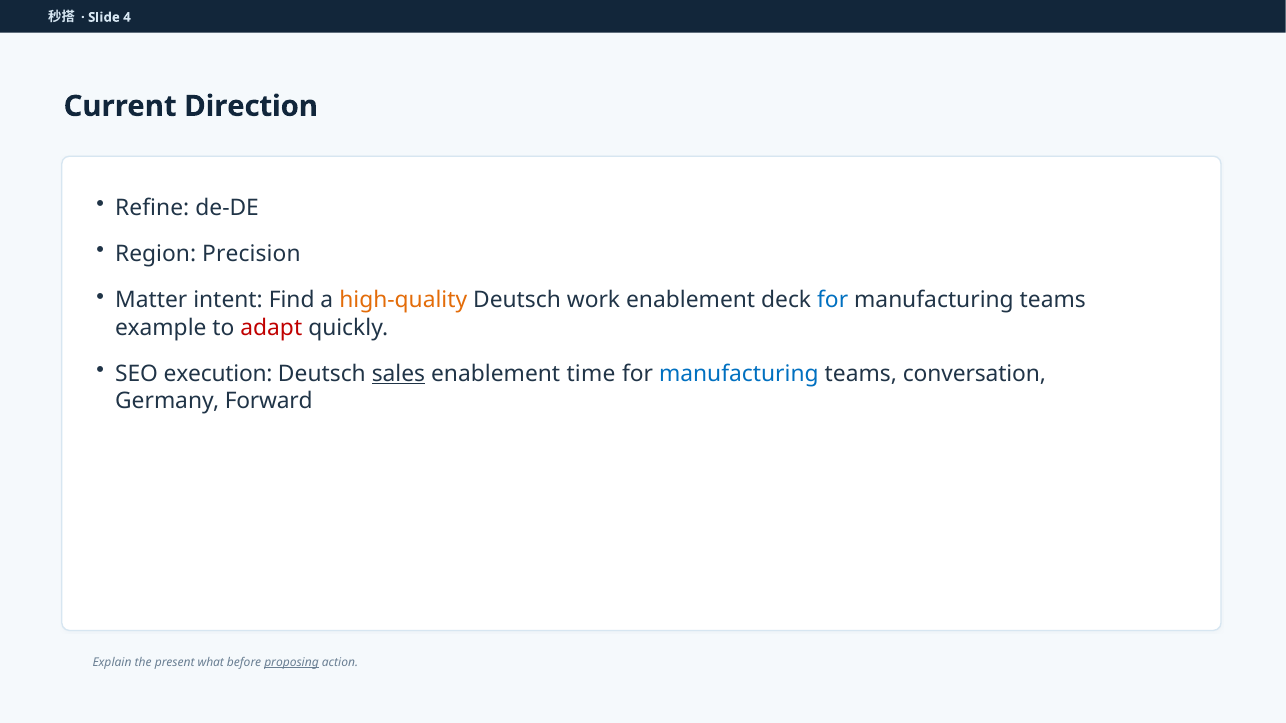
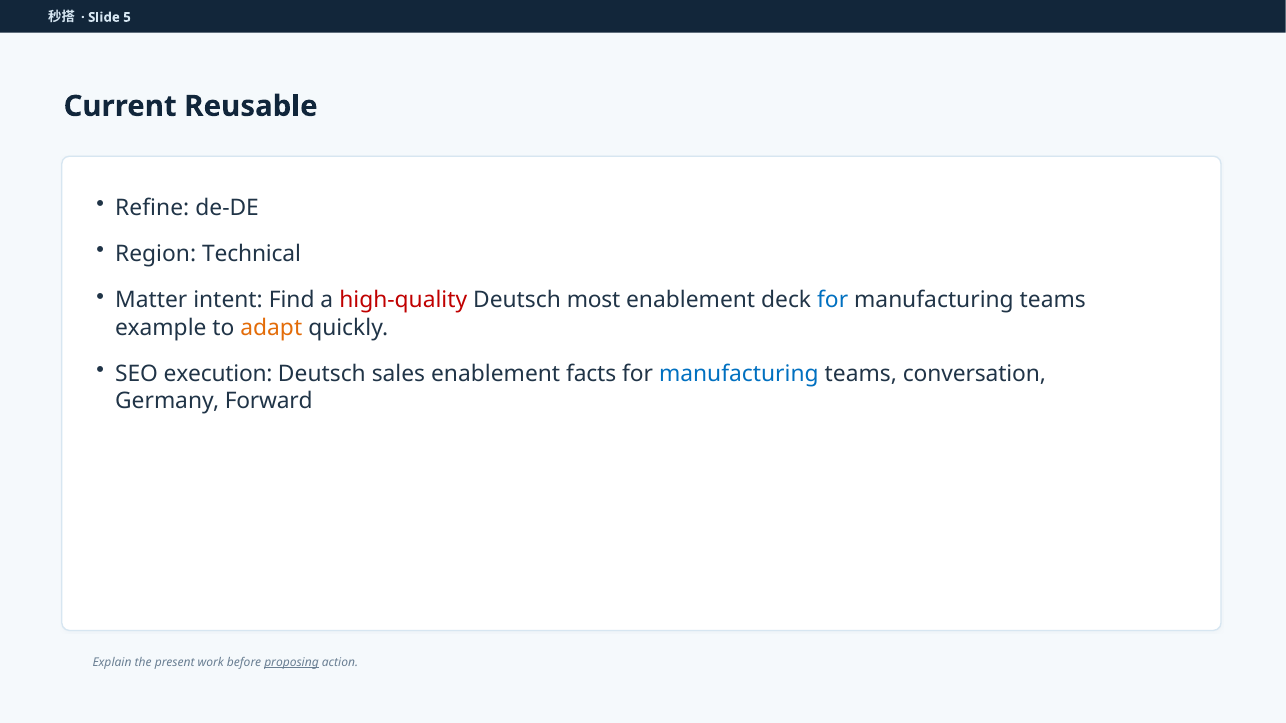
4: 4 -> 5 (127, 17)
Direction: Direction -> Reusable (251, 106)
Precision: Precision -> Technical (252, 254)
high-quality colour: orange -> red (403, 300)
work: work -> most (594, 300)
adapt colour: red -> orange (271, 328)
sales underline: present -> none (398, 374)
time: time -> facts (591, 374)
what: what -> work (211, 662)
